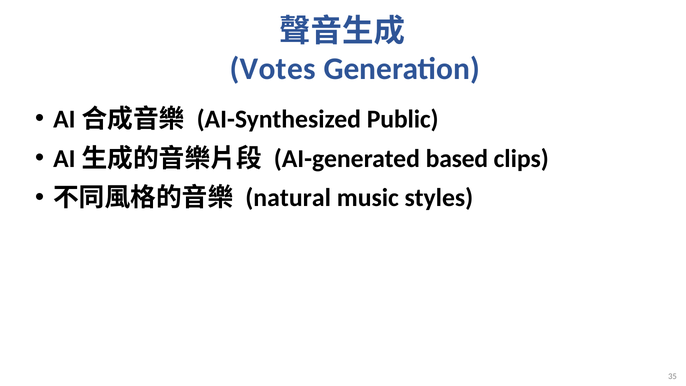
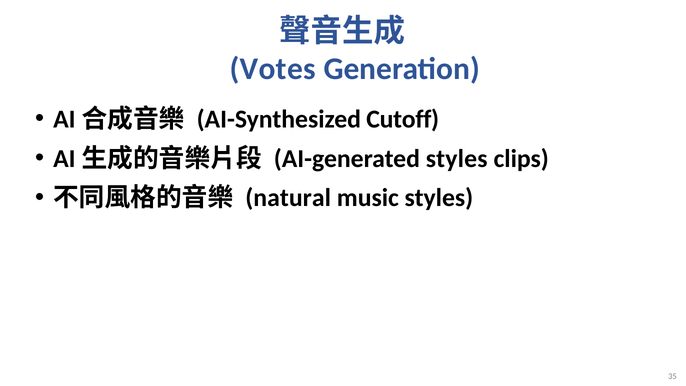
Public: Public -> Cutoff (403, 119)
AI-generated based: based -> styles (457, 158)
